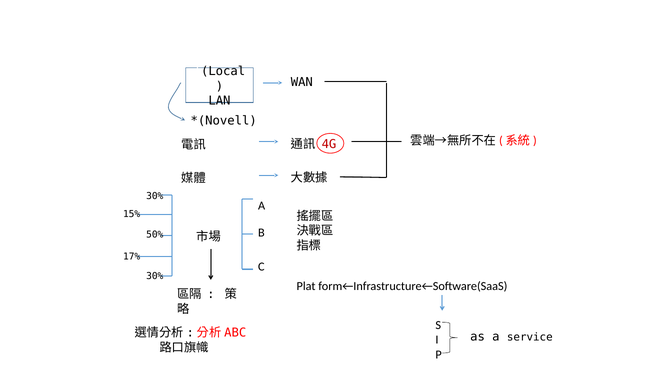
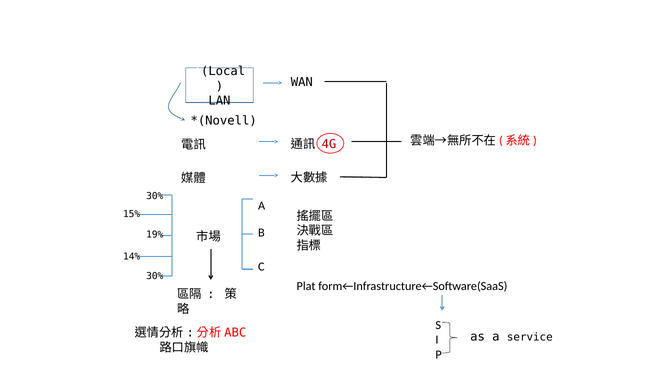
50%: 50% -> 19% (155, 235)
17%: 17% -> 14% (132, 257)
